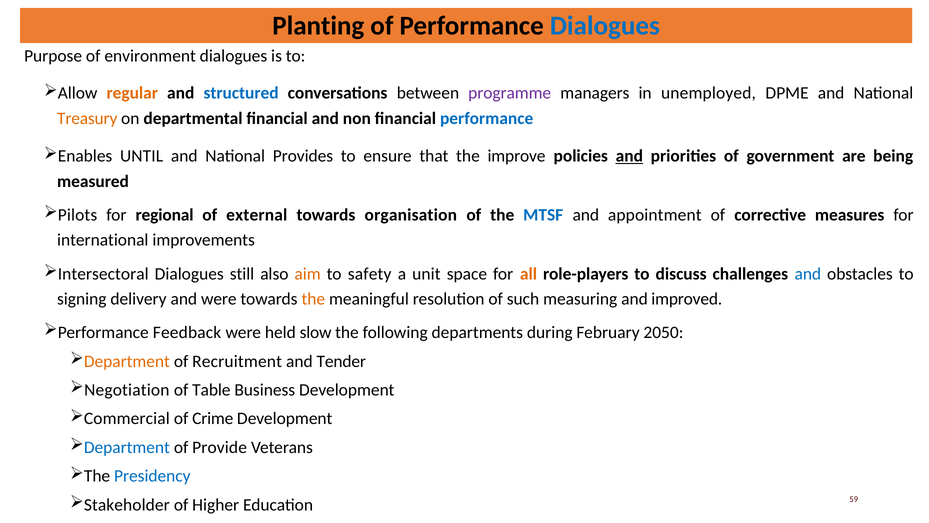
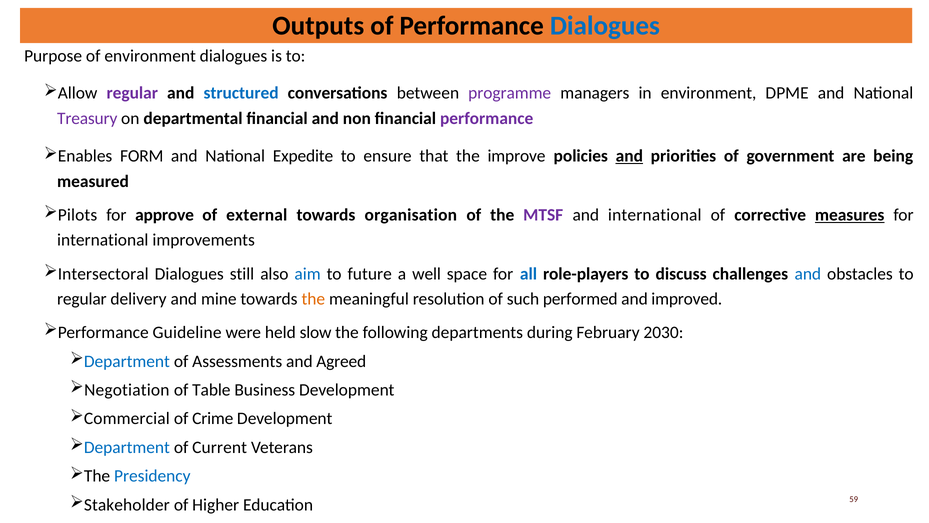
Planting: Planting -> Outputs (318, 26)
regular colour: orange -> purple (132, 93)
in unemployed: unemployed -> environment (709, 93)
Treasury colour: orange -> purple (87, 118)
performance colour: blue -> purple (487, 118)
UNTIL: UNTIL -> FORM (142, 156)
Provides: Provides -> Expedite (303, 156)
regional: regional -> approve (165, 215)
MTSF colour: blue -> purple (543, 215)
and appointment: appointment -> international (655, 215)
measures underline: none -> present (850, 215)
aim colour: orange -> blue (308, 274)
safety: safety -> future (370, 274)
unit: unit -> well (427, 274)
all colour: orange -> blue (528, 274)
signing: signing -> regular (82, 299)
and were: were -> mine (219, 299)
measuring: measuring -> performed (580, 299)
Feedback: Feedback -> Guideline (187, 332)
2050: 2050 -> 2030 (663, 332)
Department colour: orange -> blue (127, 361)
Recruitment: Recruitment -> Assessments (237, 361)
Tender: Tender -> Agreed (341, 361)
Provide: Provide -> Current (220, 447)
